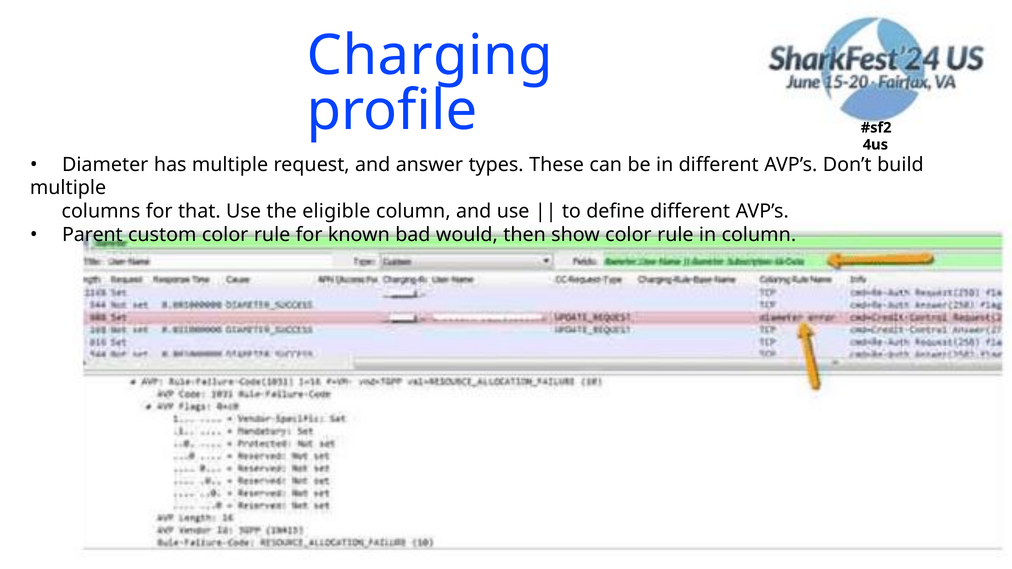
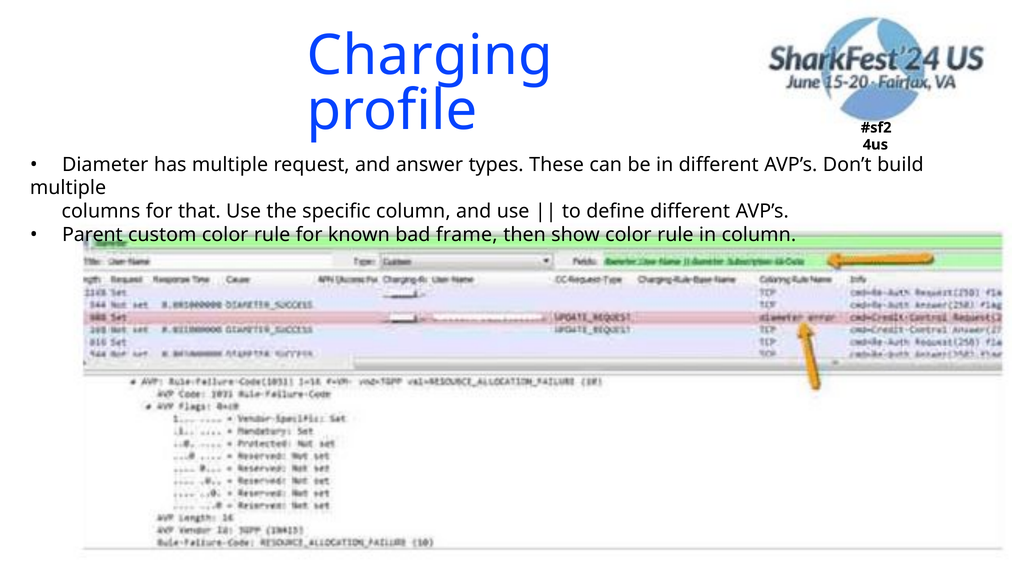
eligible: eligible -> specific (336, 211)
would: would -> frame (467, 235)
